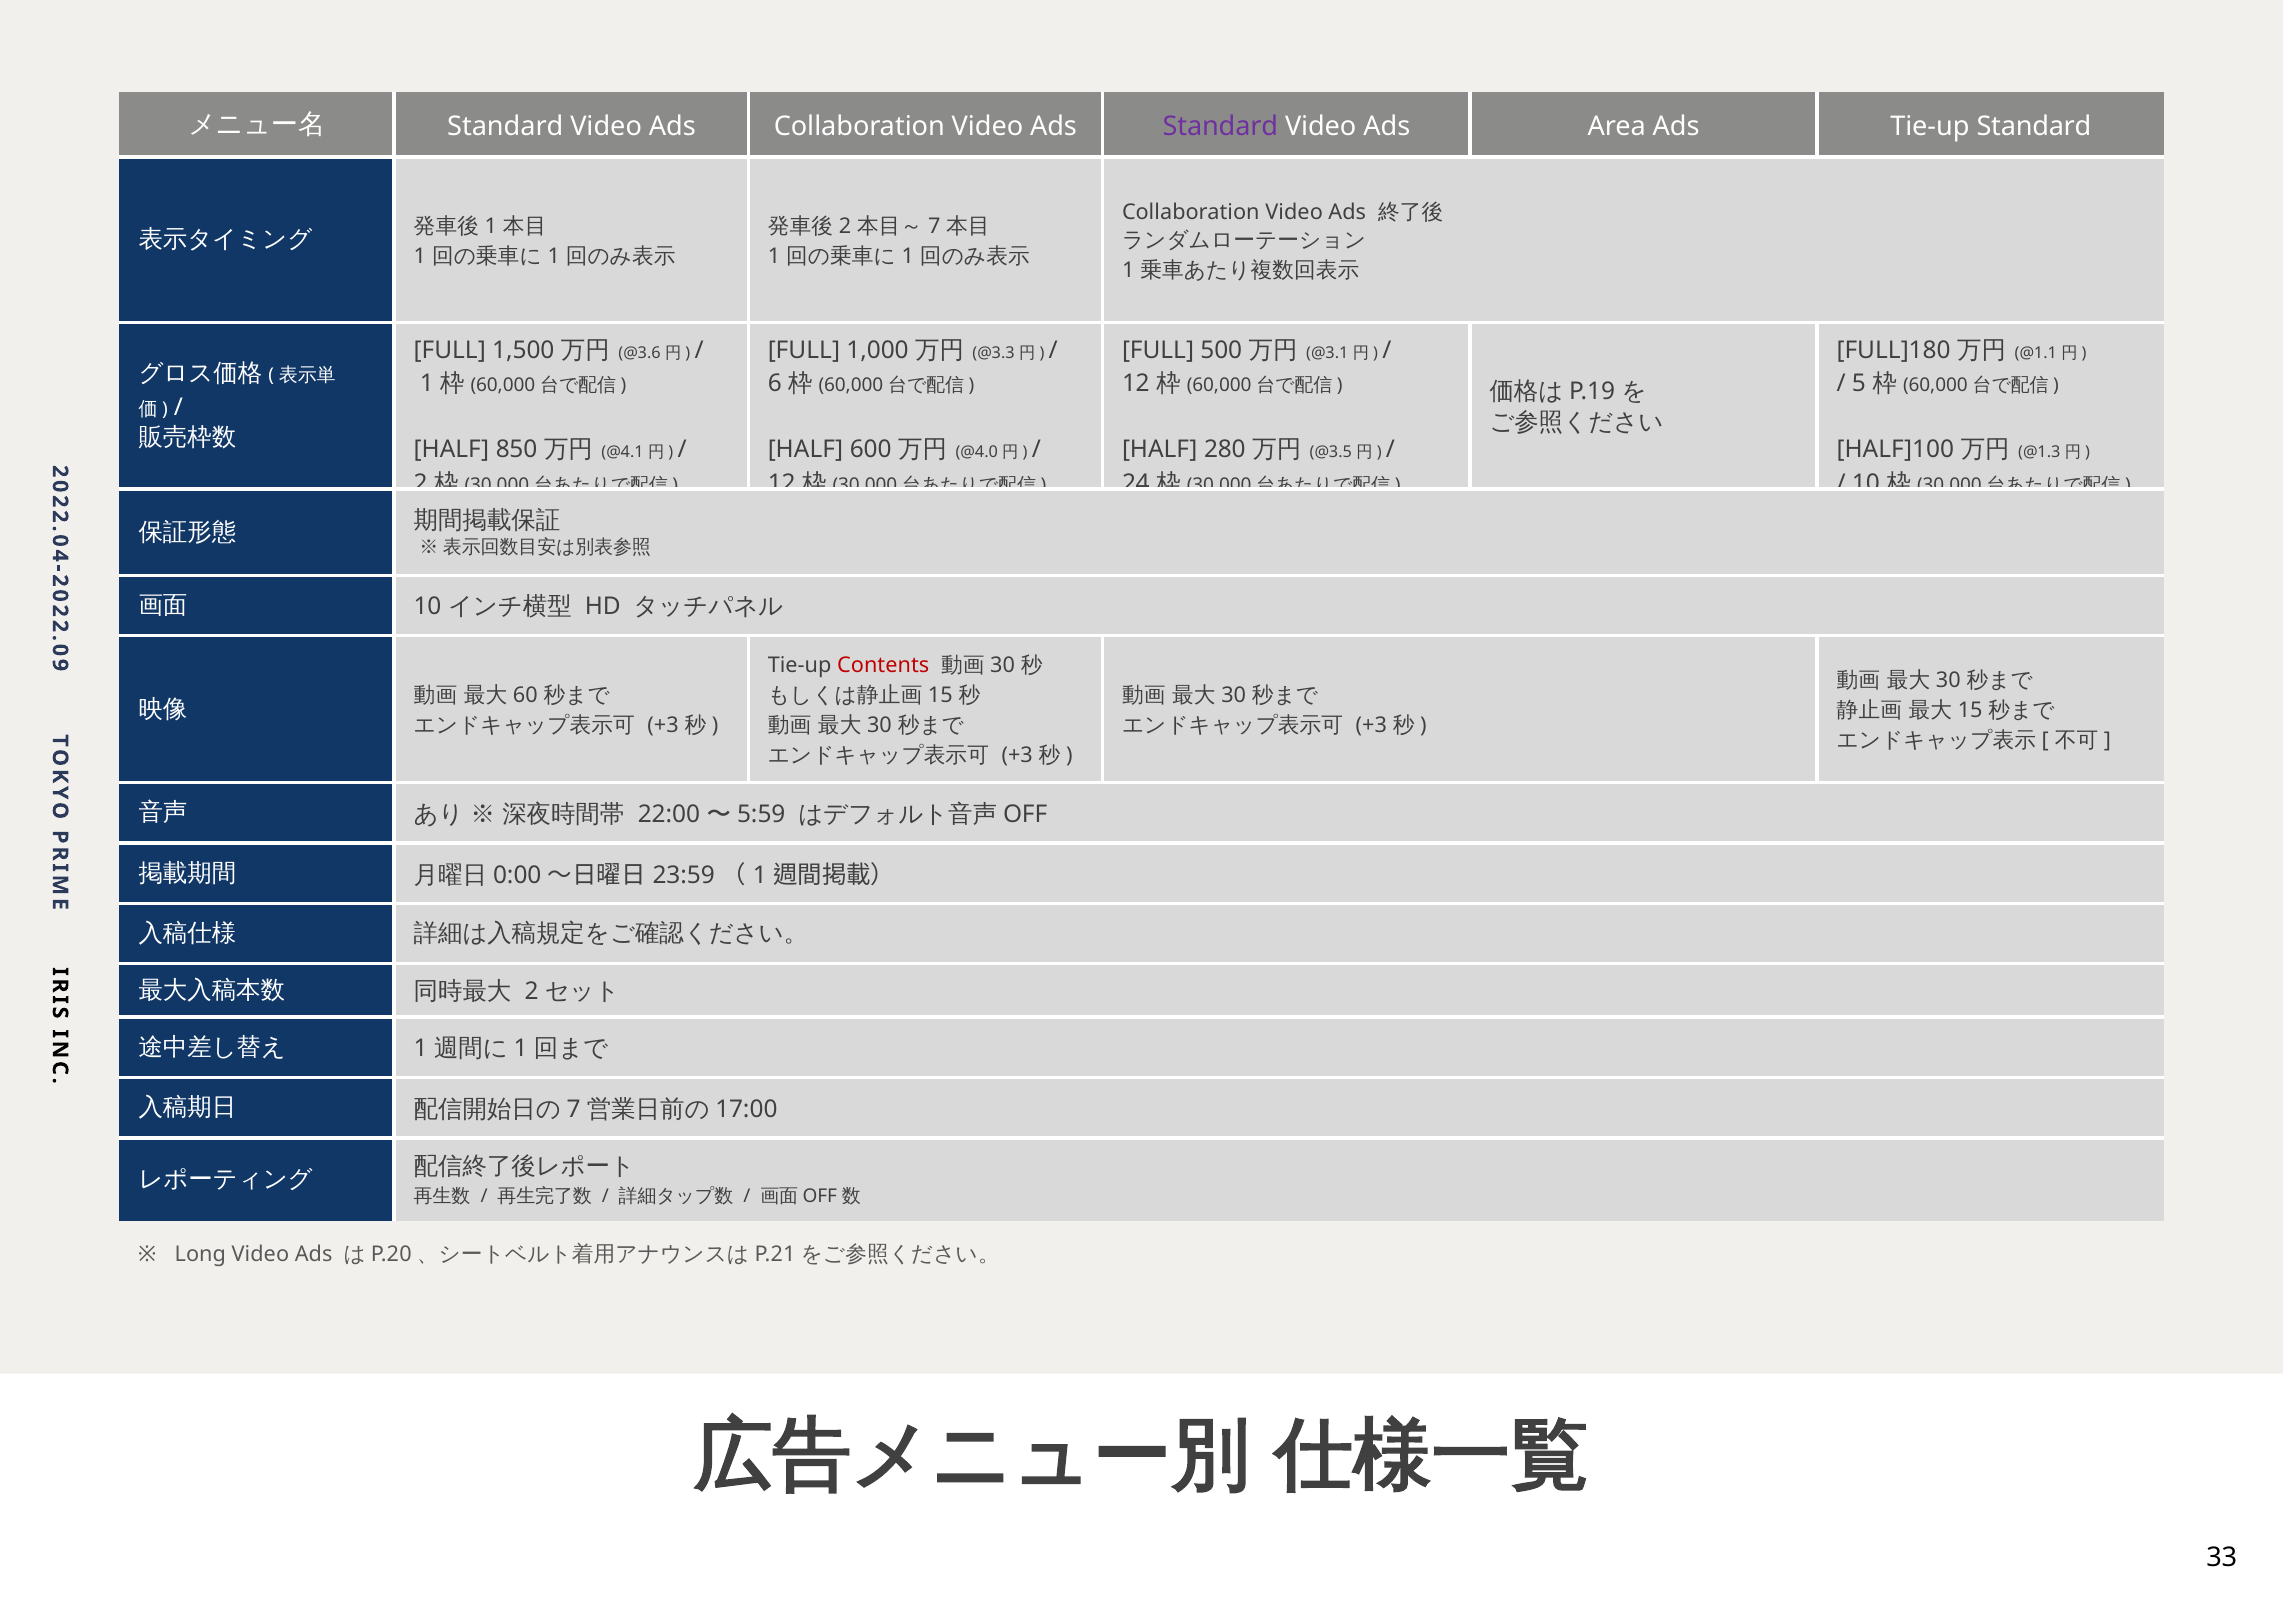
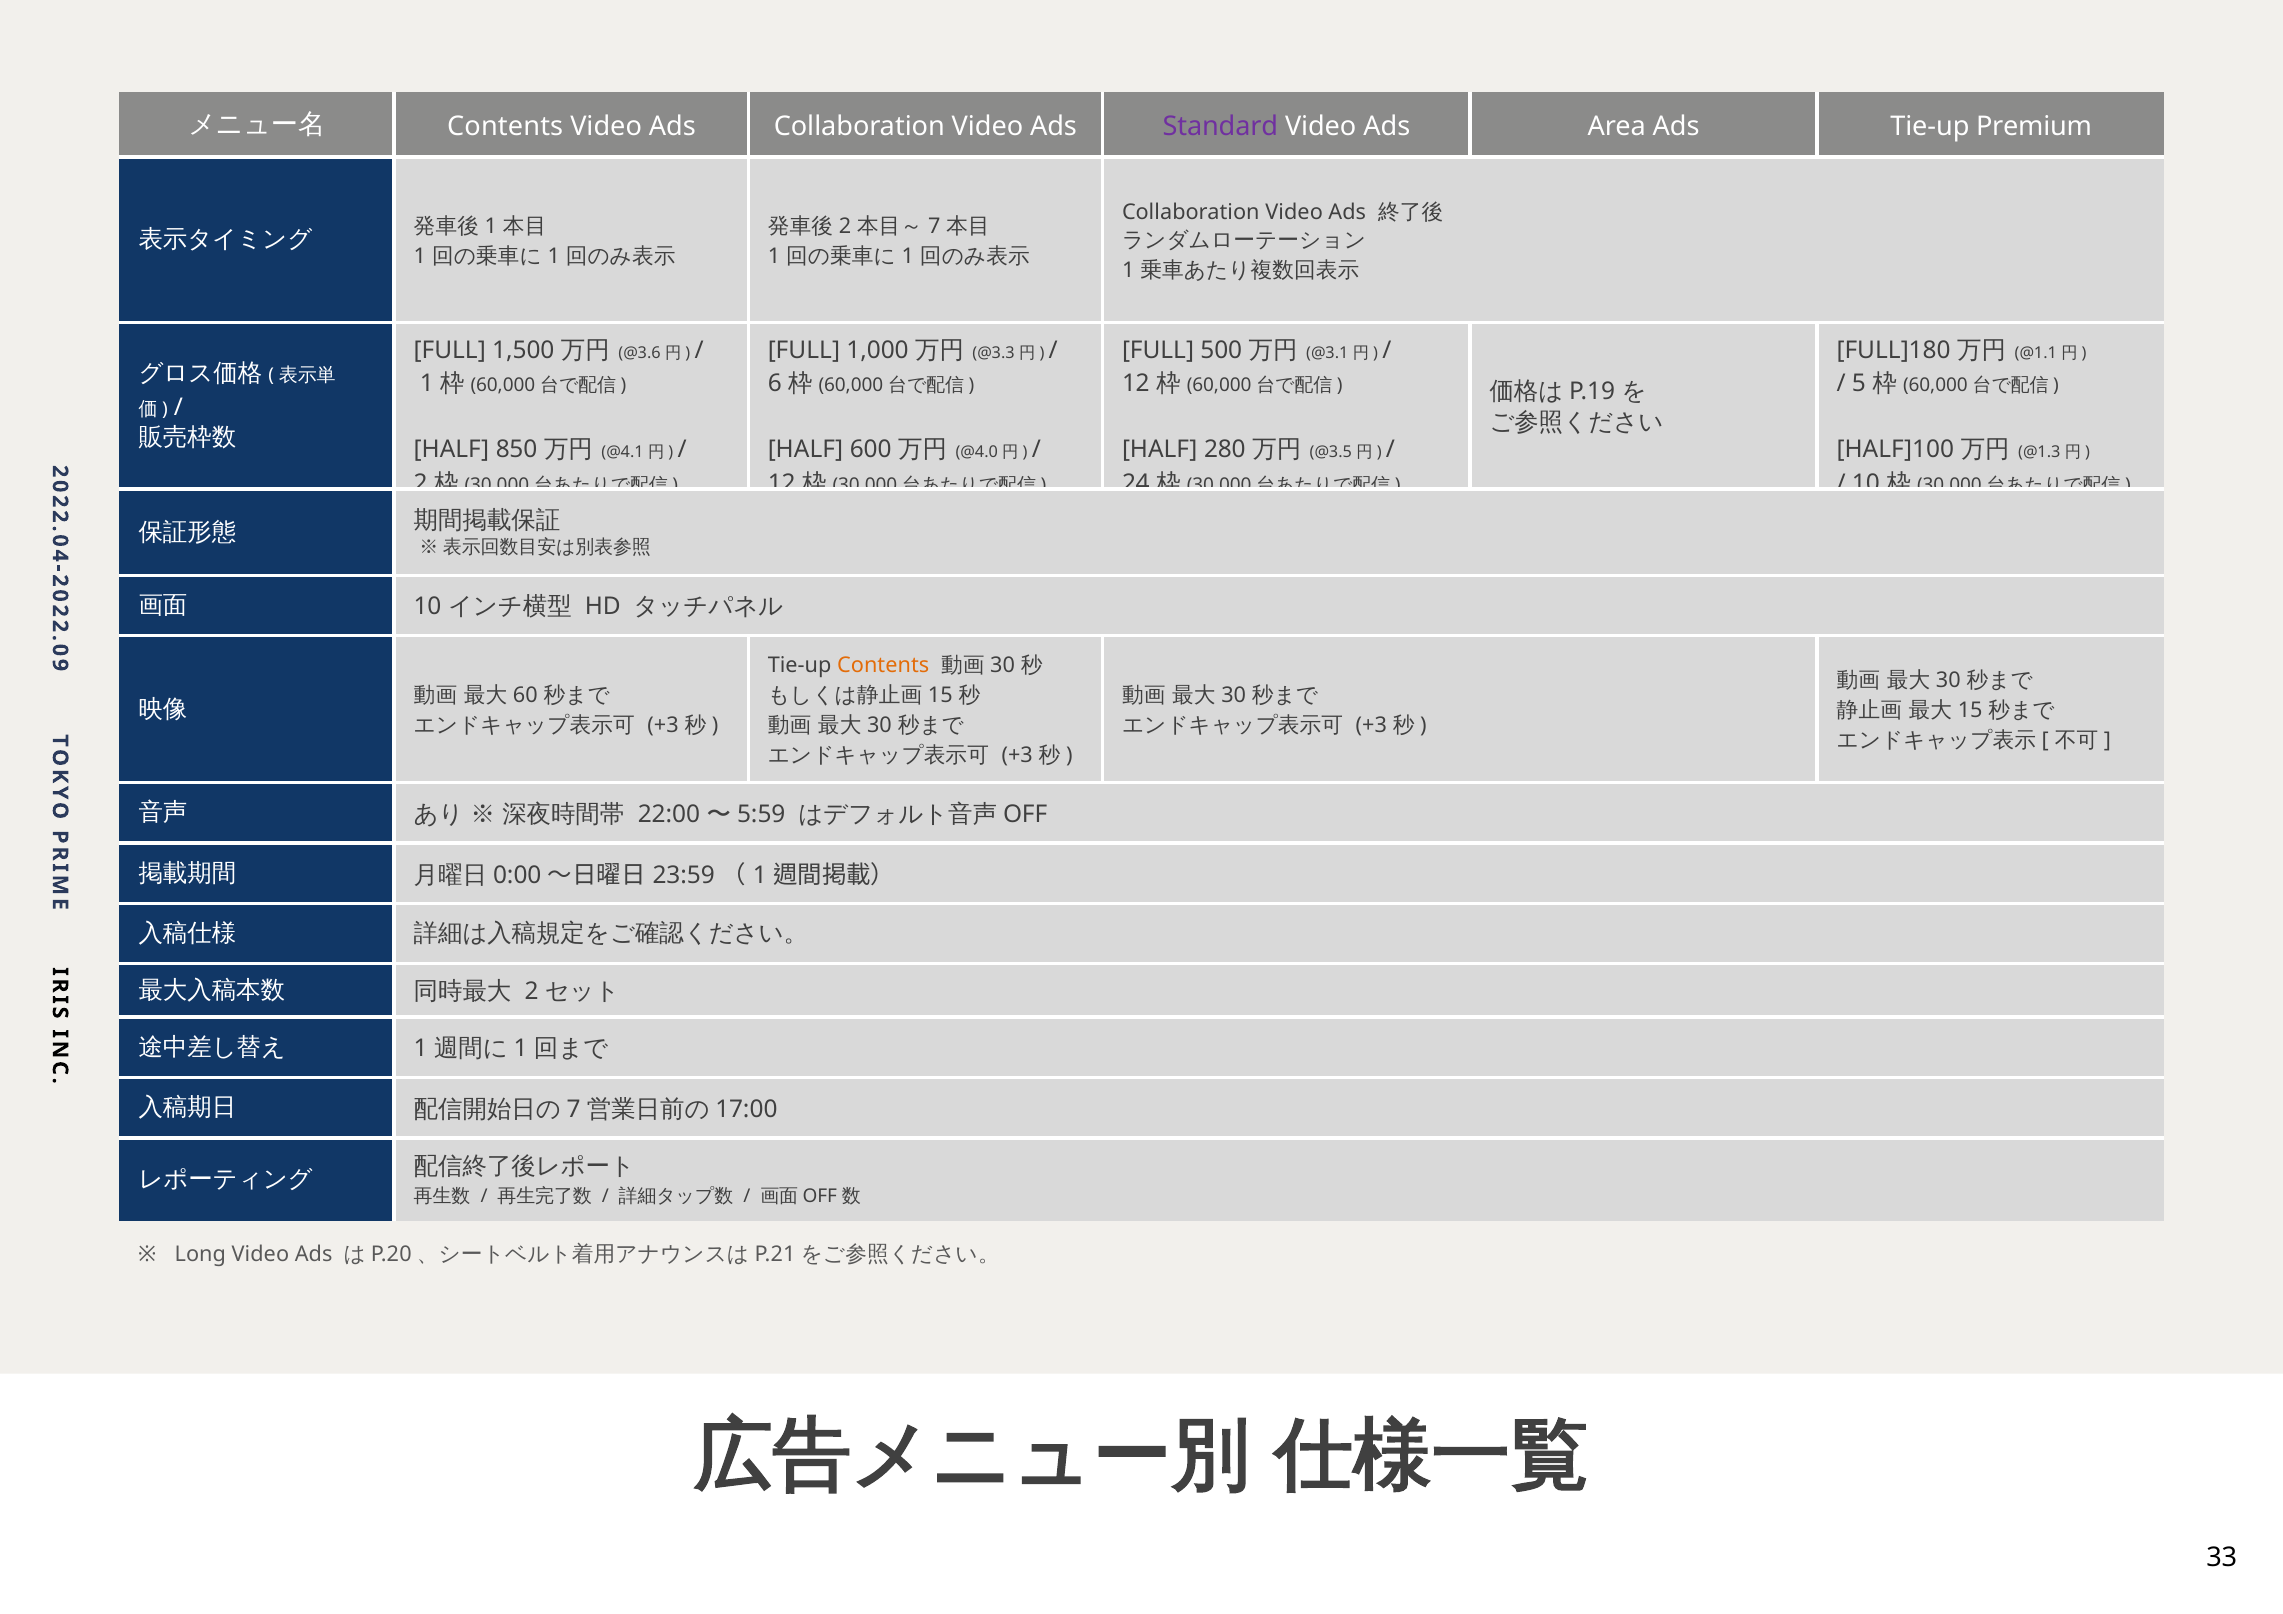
Standard: Standard -> Contents (505, 126)
Tie-up Standard: Standard -> Premium (2034, 126)
Contents colour: red -> orange (883, 665)
